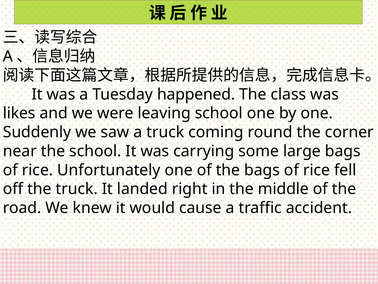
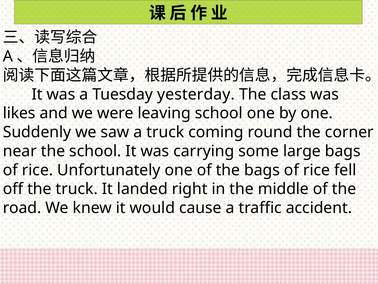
happened: happened -> yesterday (196, 94)
